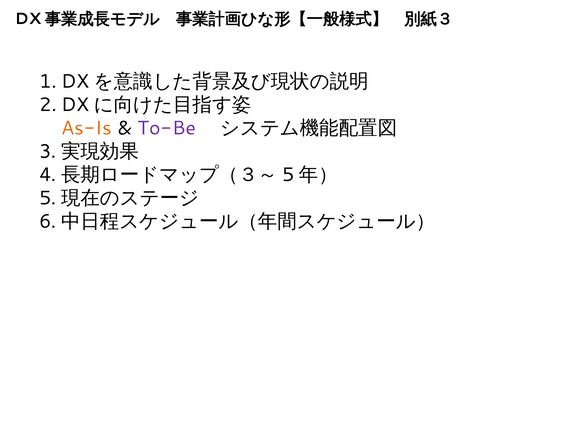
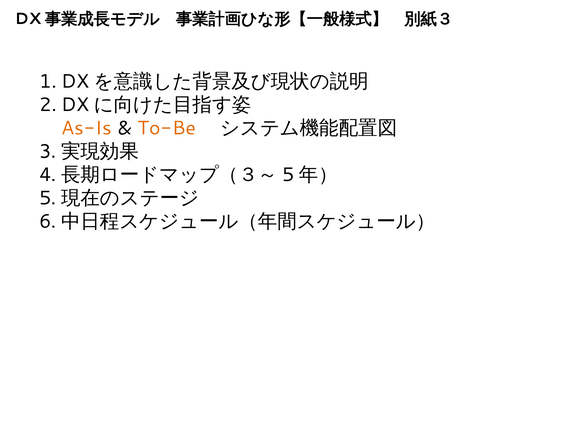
To-Be colour: purple -> orange (167, 128)
